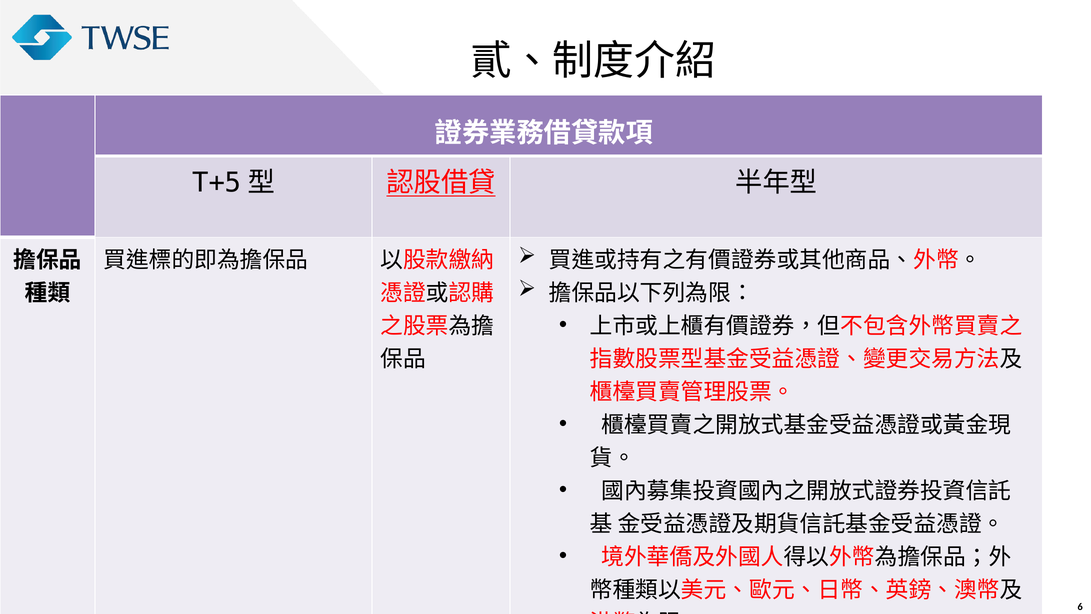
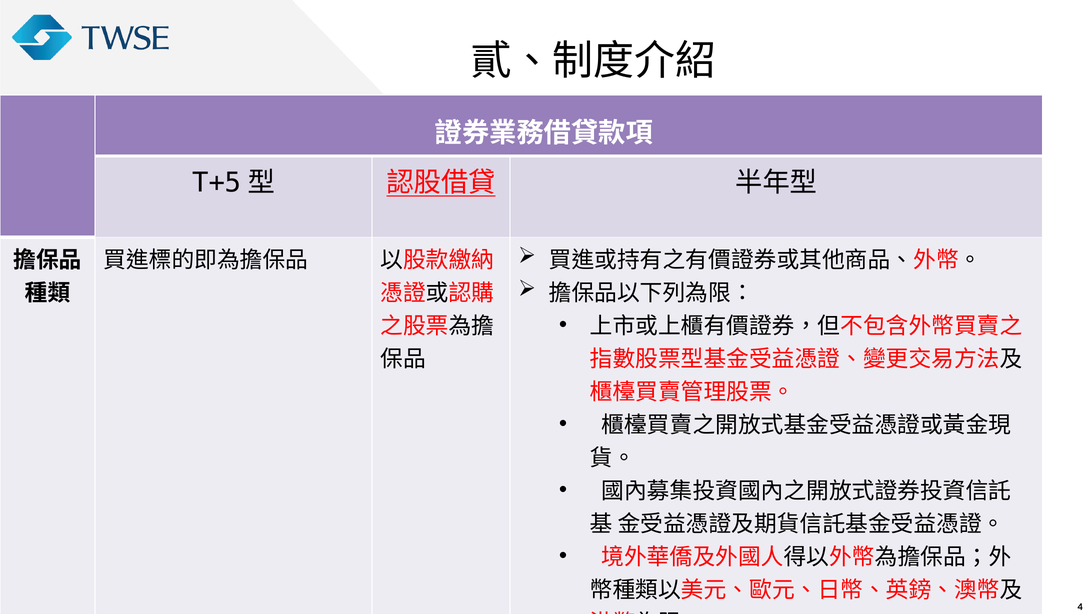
6: 6 -> 4 (1080, 606)
